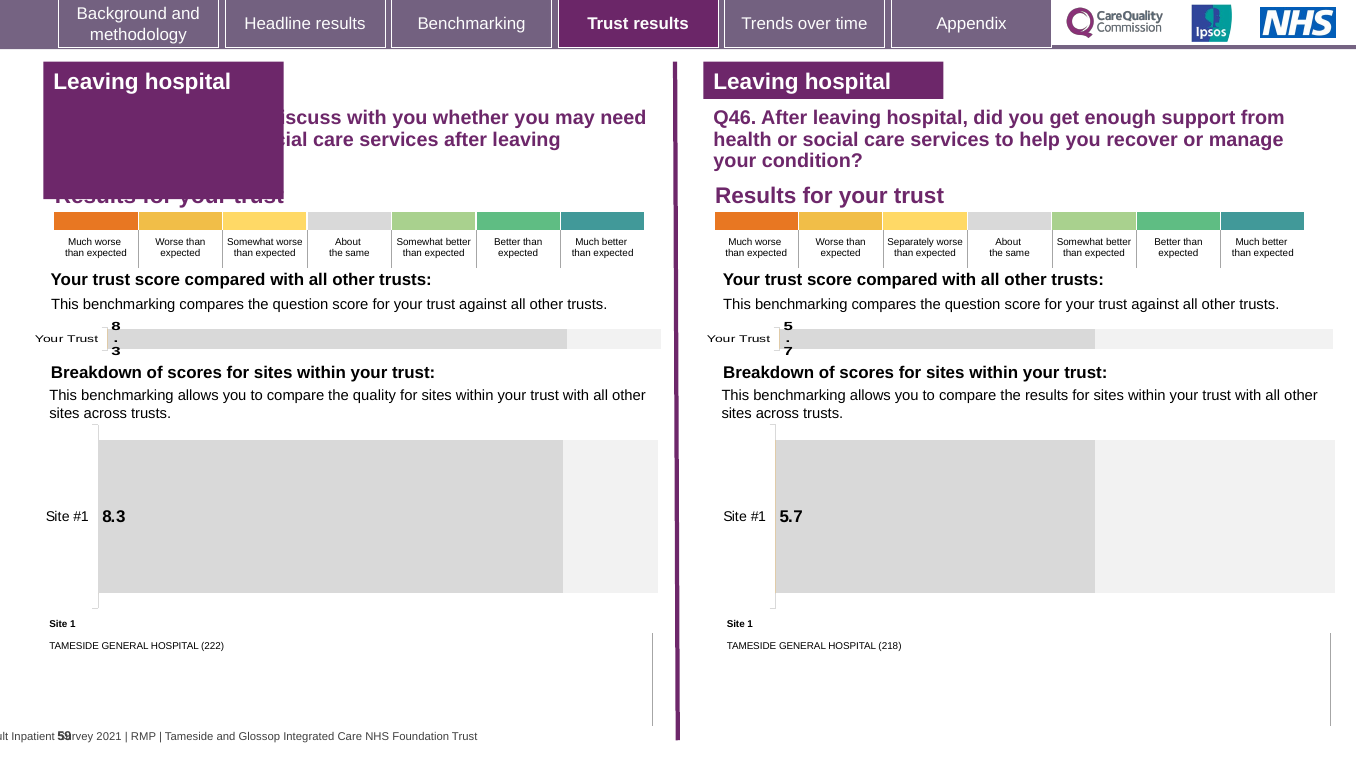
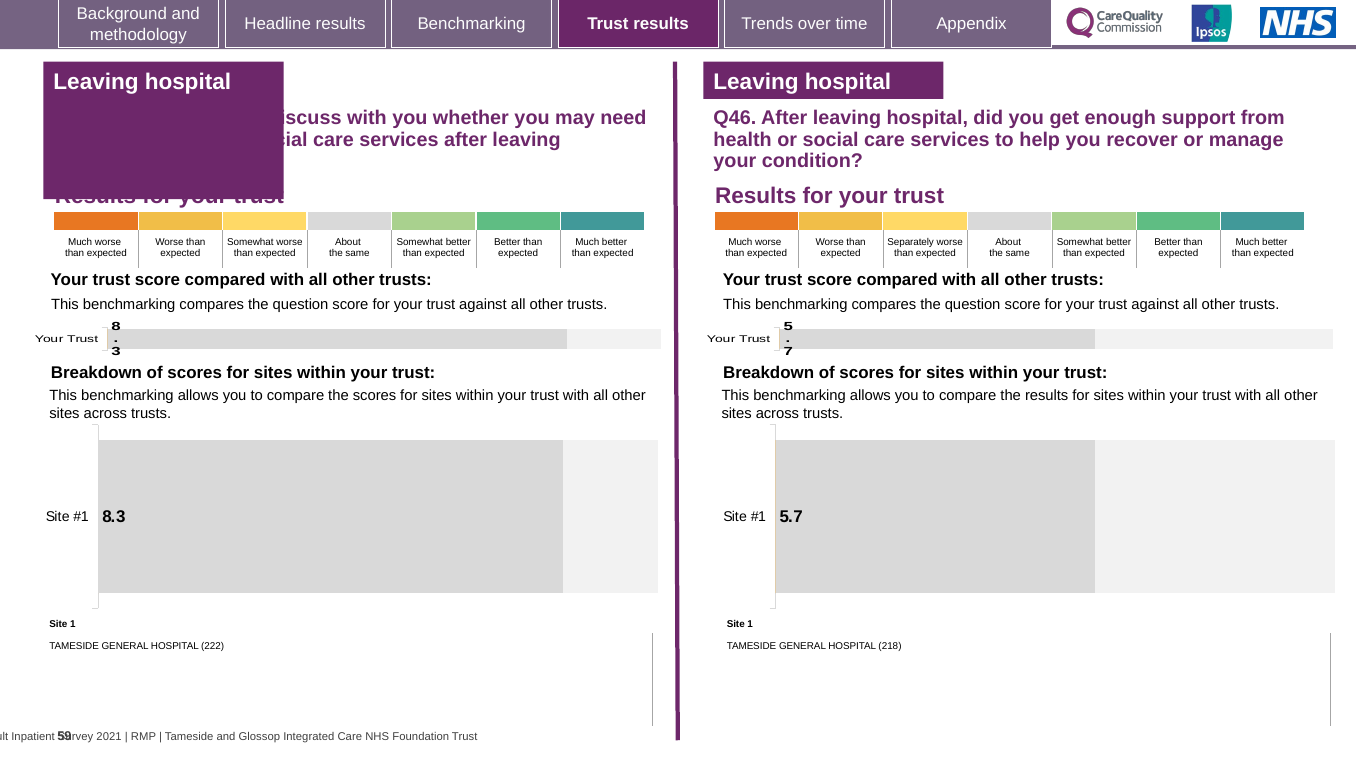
the quality: quality -> scores (375, 396)
